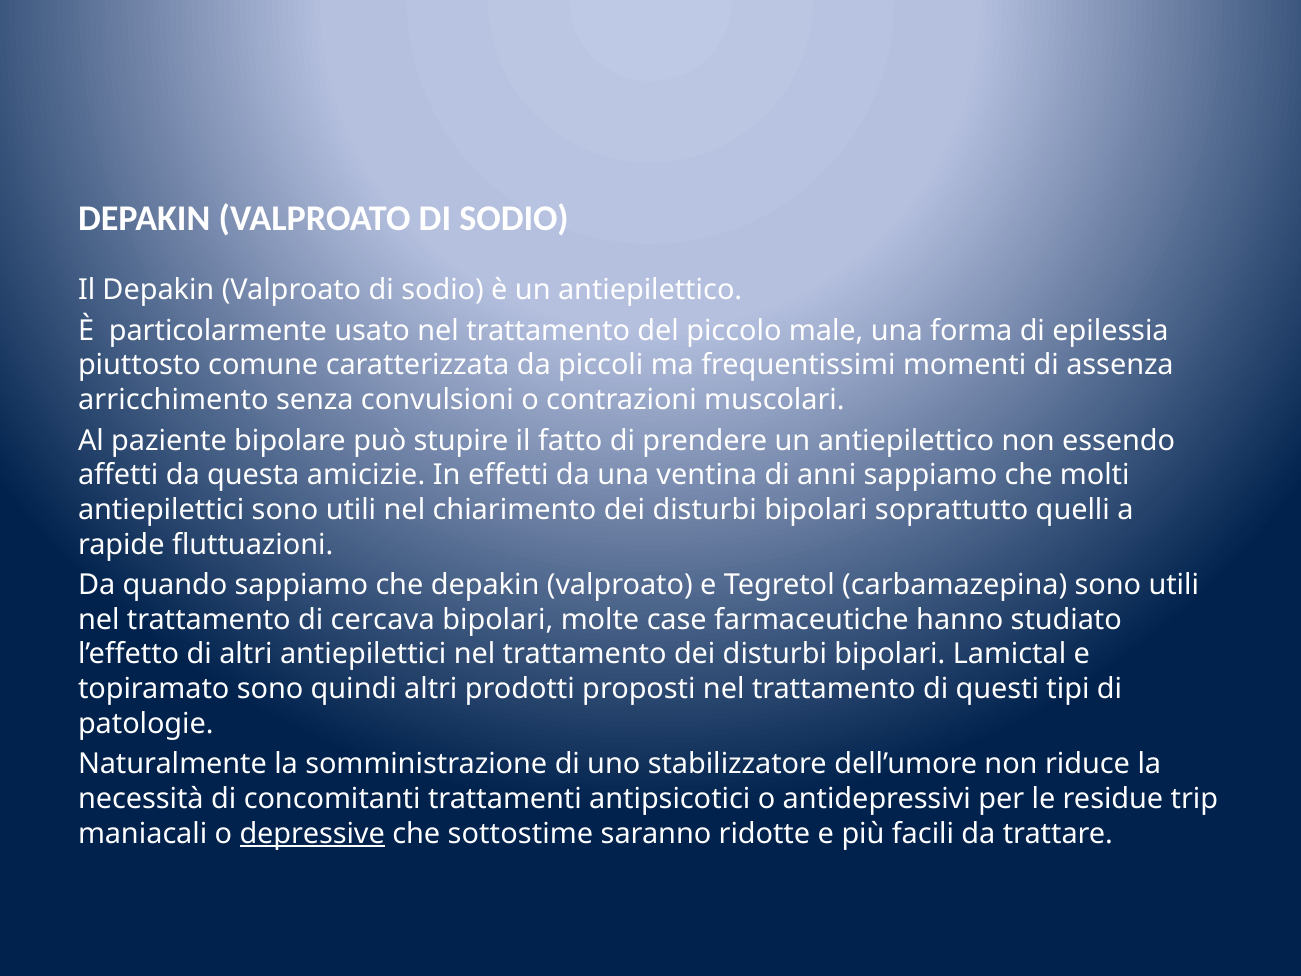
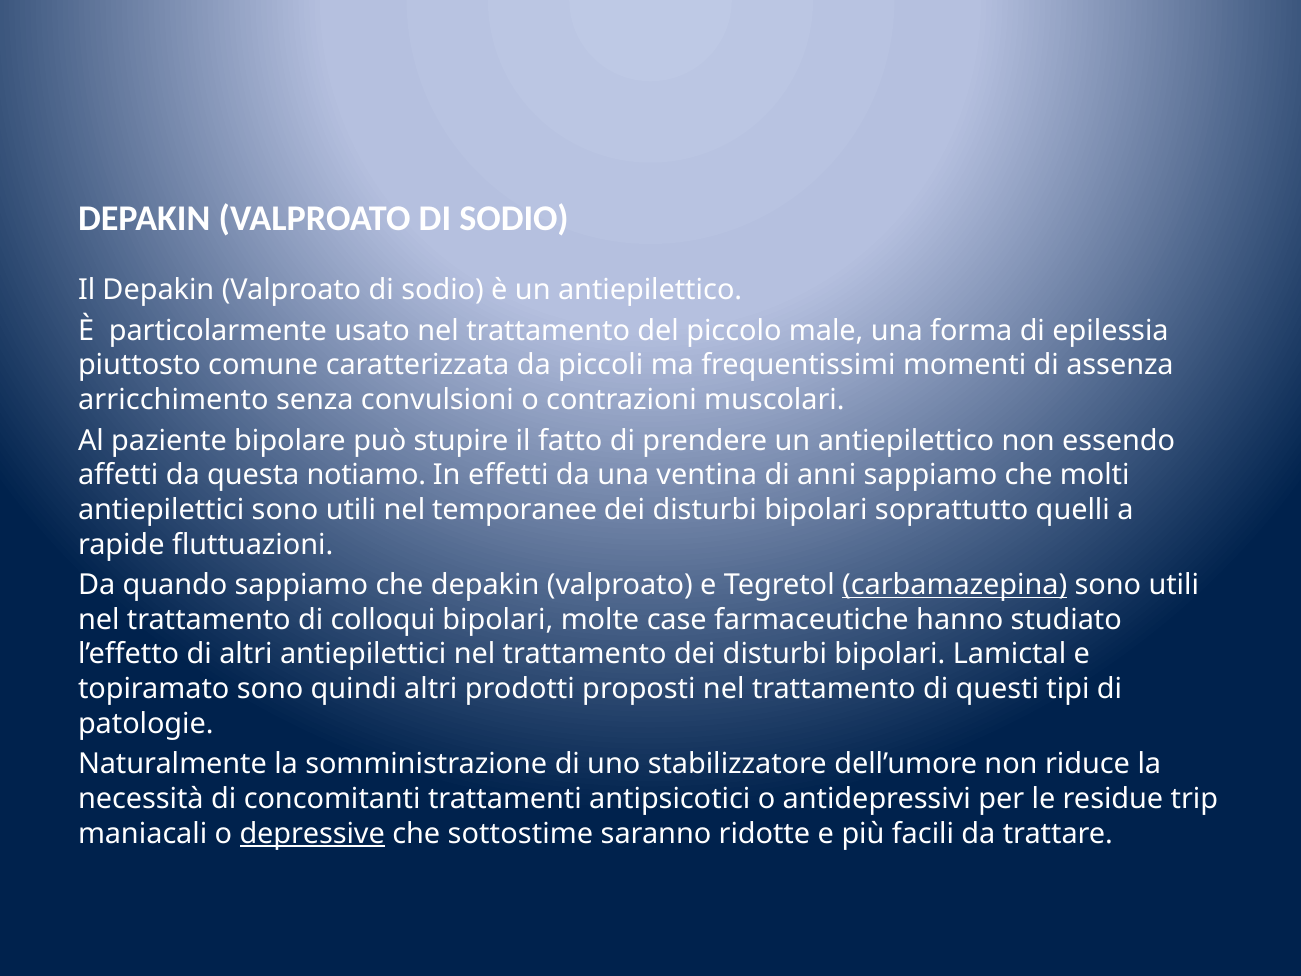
amicizie: amicizie -> notiamo (366, 475)
chiarimento: chiarimento -> temporanee (515, 510)
carbamazepina underline: none -> present (955, 585)
cercava: cercava -> colloqui (383, 620)
